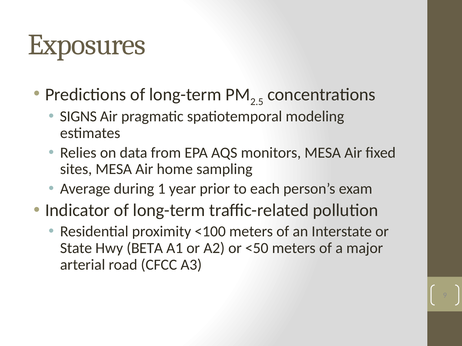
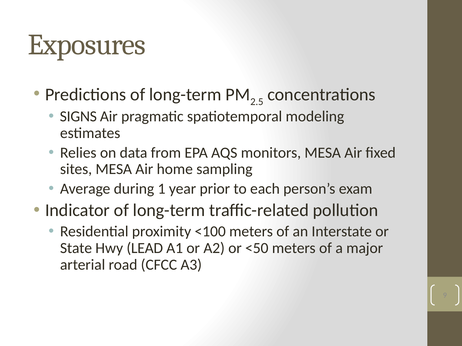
BETA: BETA -> LEAD (145, 248)
